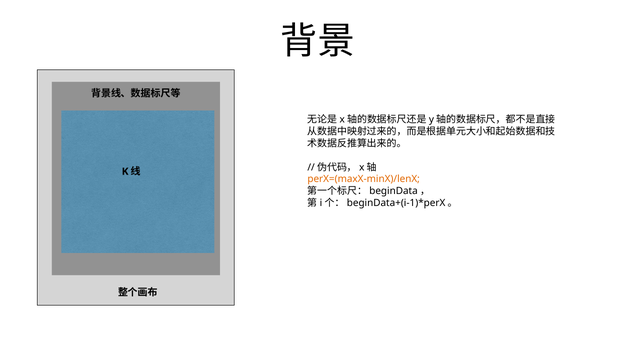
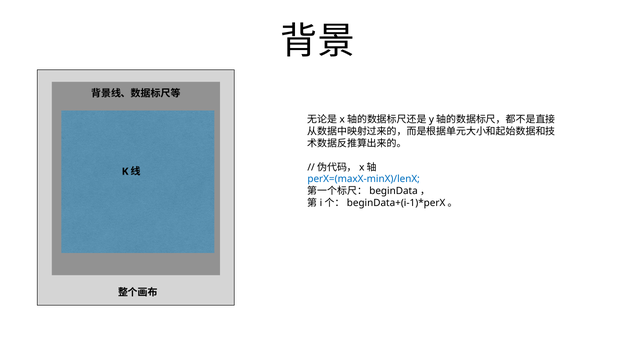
perX=(maxX-minX)/lenX colour: orange -> blue (364, 179)
